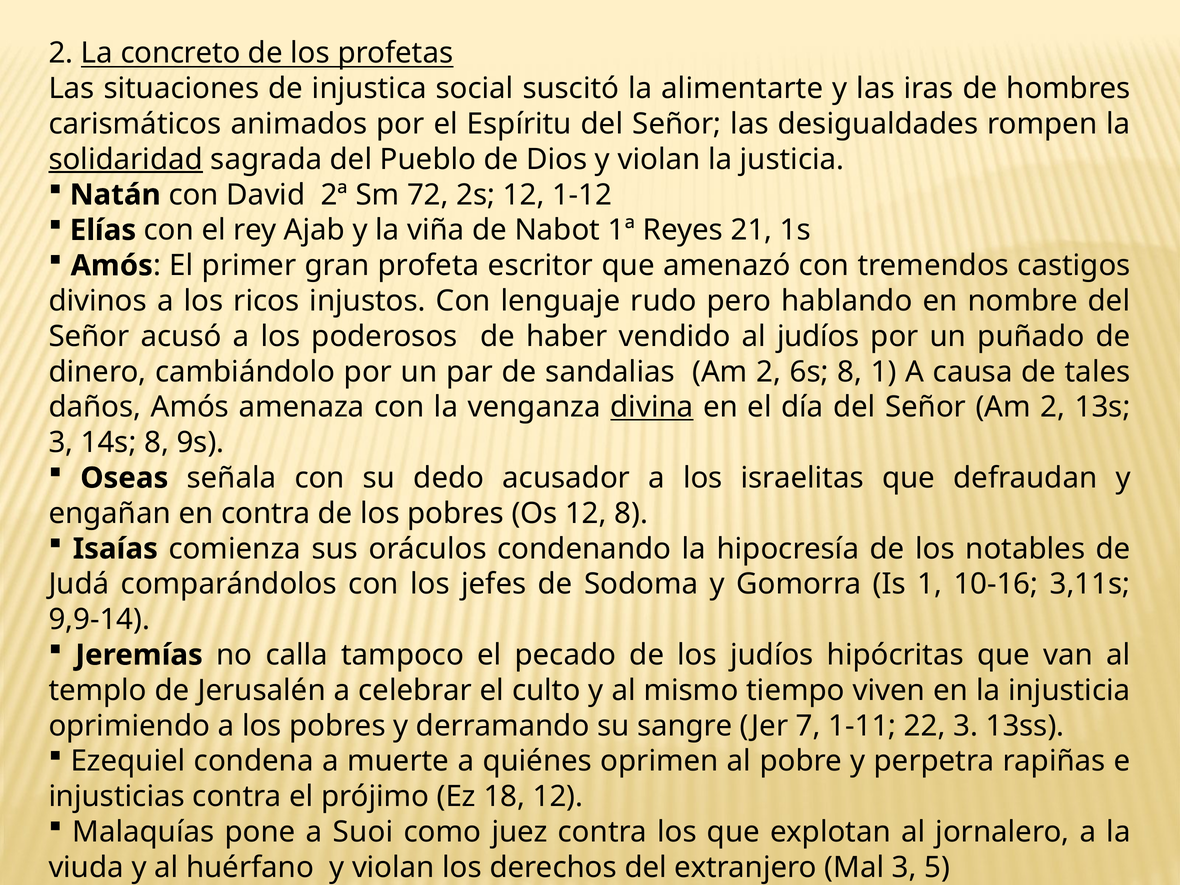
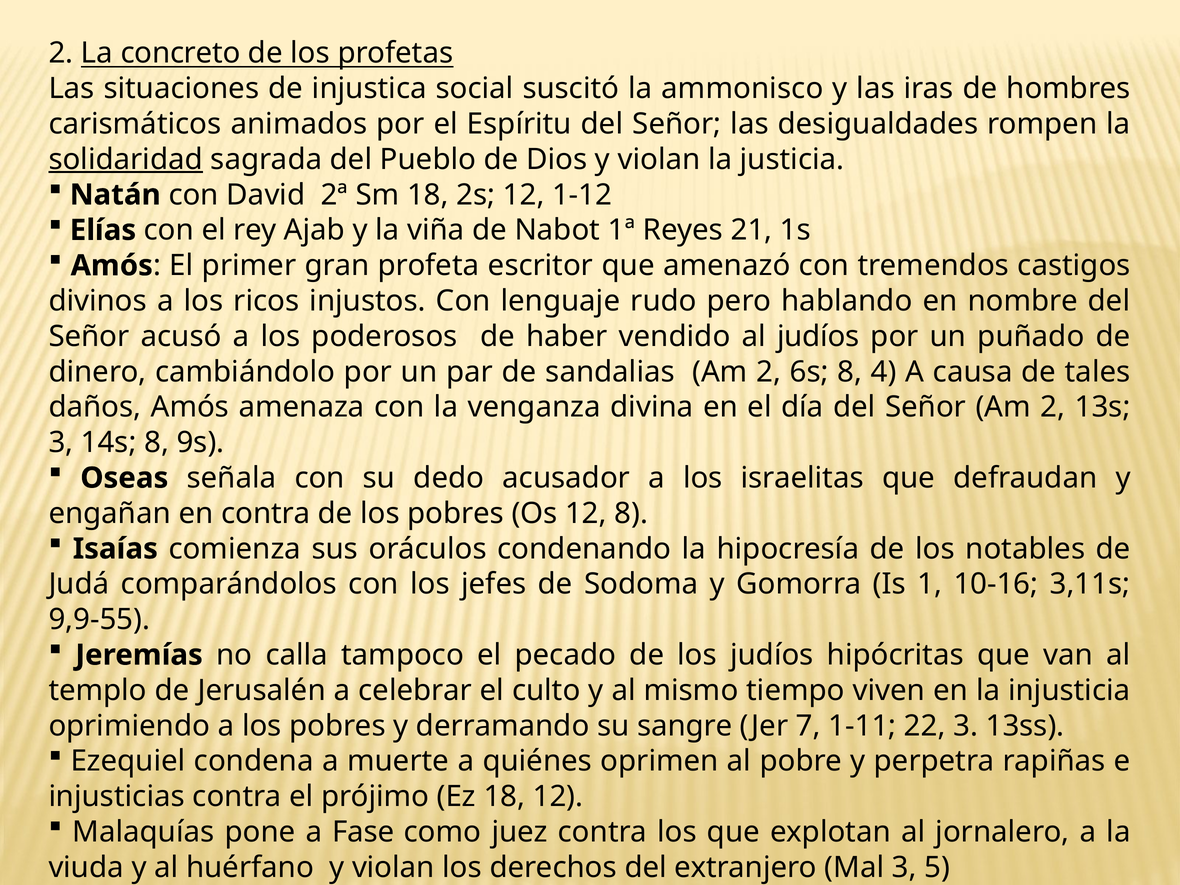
alimentarte: alimentarte -> ammonisco (742, 89)
Sm 72: 72 -> 18 (428, 195)
8 1: 1 -> 4 (884, 372)
divina underline: present -> none (652, 407)
9,9-14: 9,9-14 -> 9,9-55 (99, 620)
Suoi: Suoi -> Fase (363, 832)
